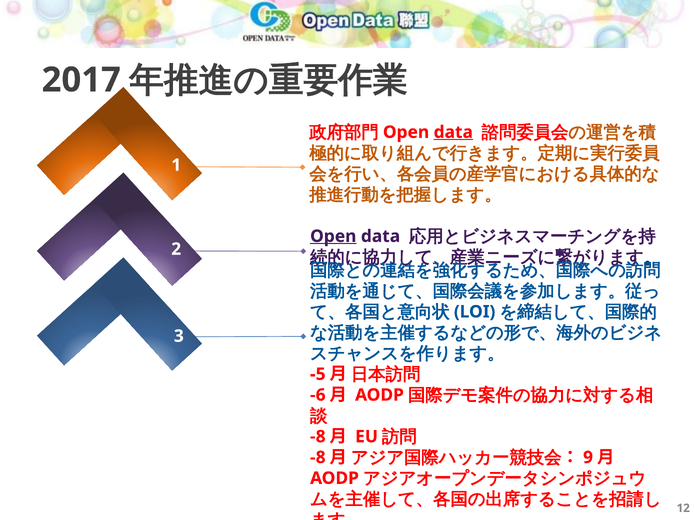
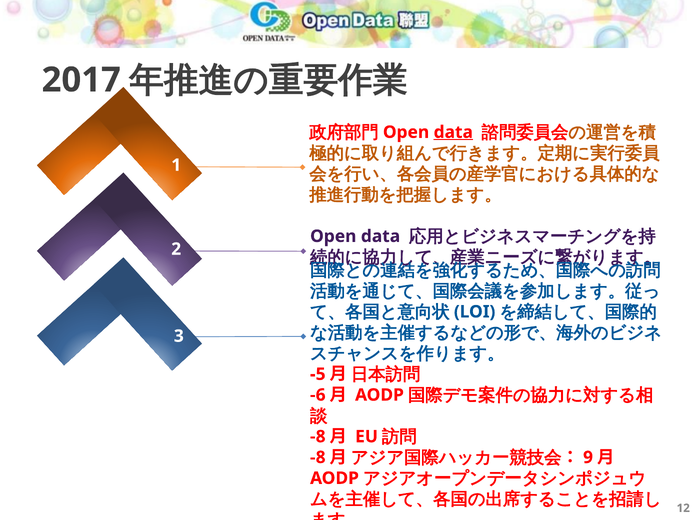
Open underline: present -> none (333, 236)
